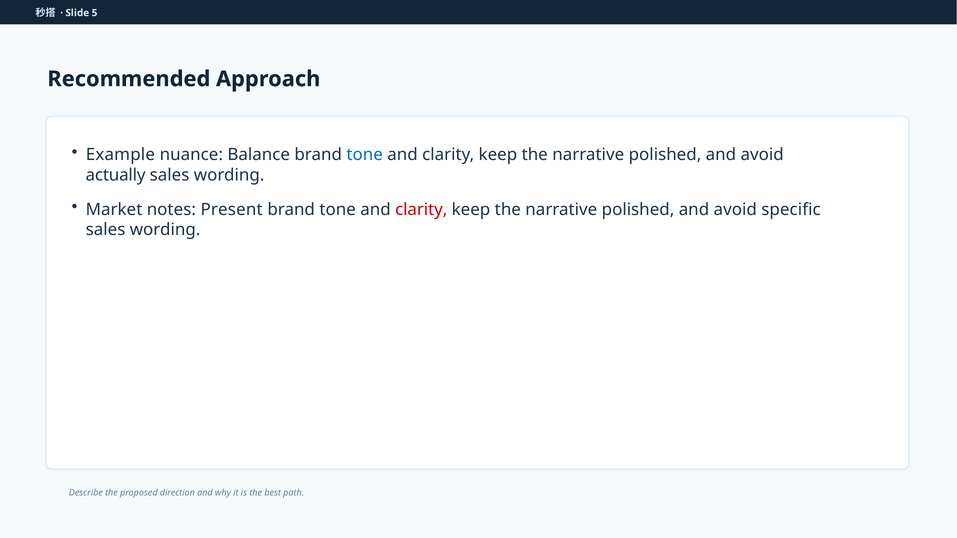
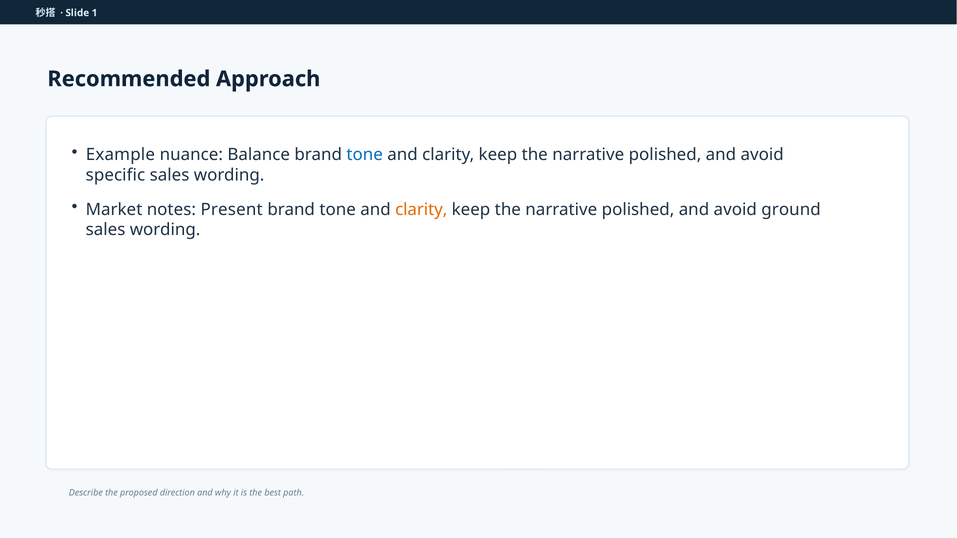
5: 5 -> 1 (95, 13)
actually: actually -> specific (115, 175)
clarity colour: red -> orange (421, 210)
specific: specific -> ground (791, 210)
